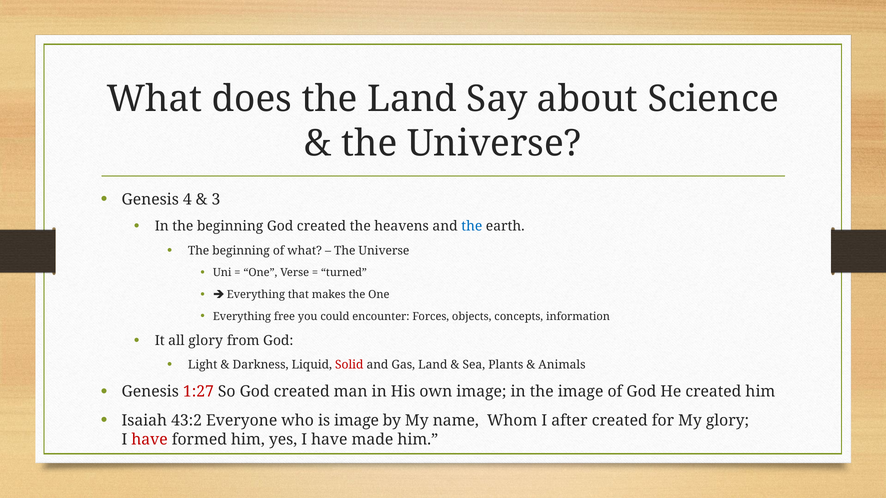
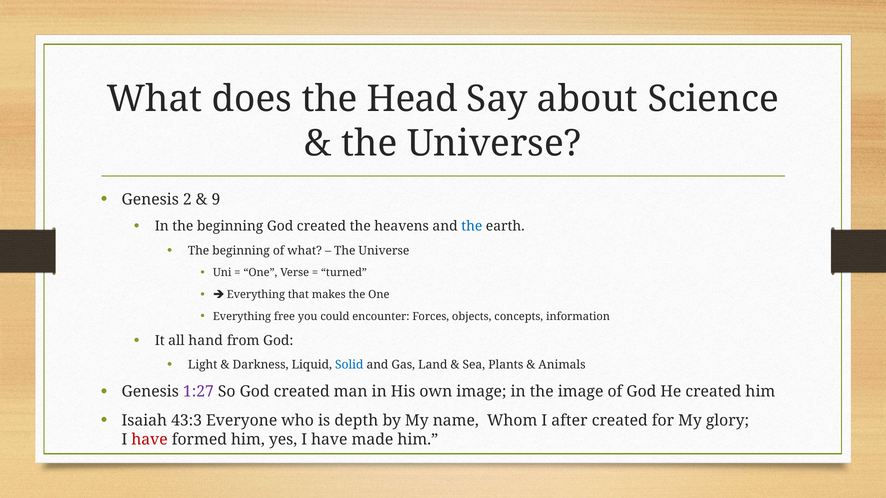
the Land: Land -> Head (412, 99)
4: 4 -> 2 (187, 200)
3: 3 -> 9 (216, 200)
all glory: glory -> hand (206, 341)
Solid colour: red -> blue (349, 365)
1:27 colour: red -> purple (198, 392)
43:2: 43:2 -> 43:3 (187, 421)
is image: image -> depth (356, 421)
